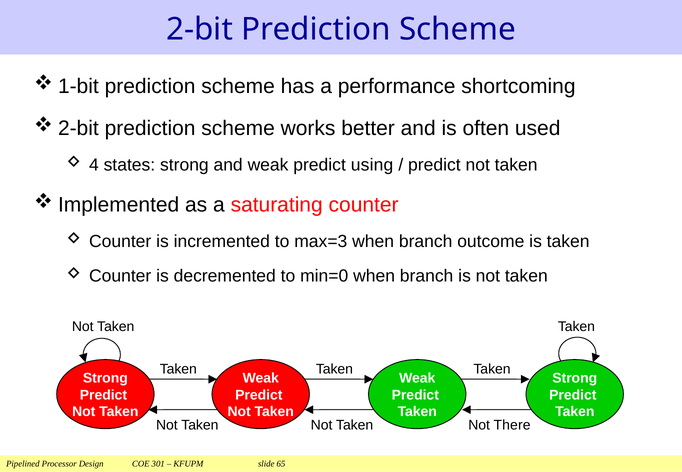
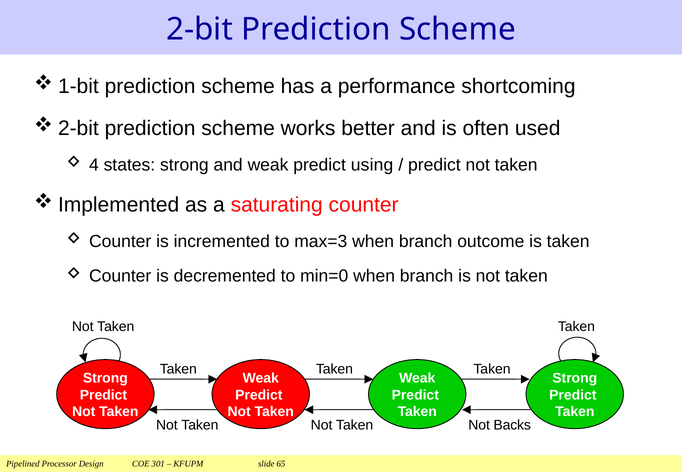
There: There -> Backs (512, 425)
